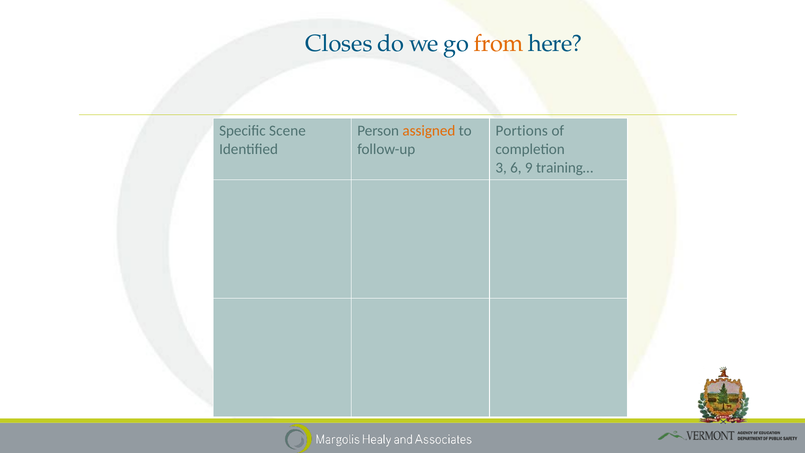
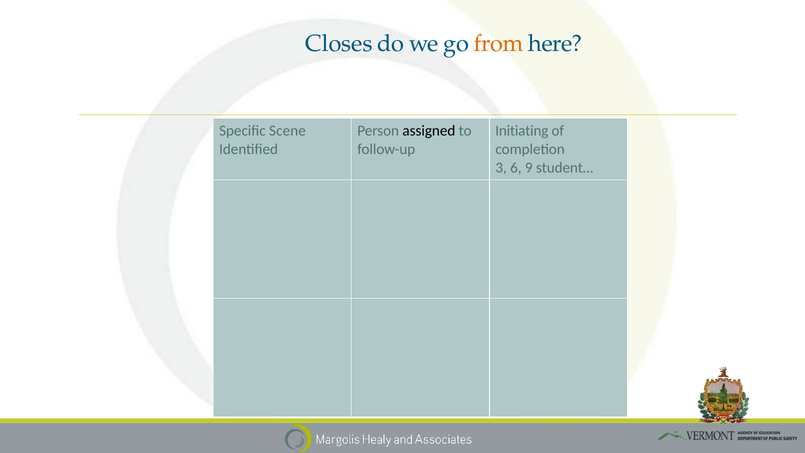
assigned colour: orange -> black (429, 131)
Portions: Portions -> Initiating (522, 131)
training…: training… -> student… (565, 168)
